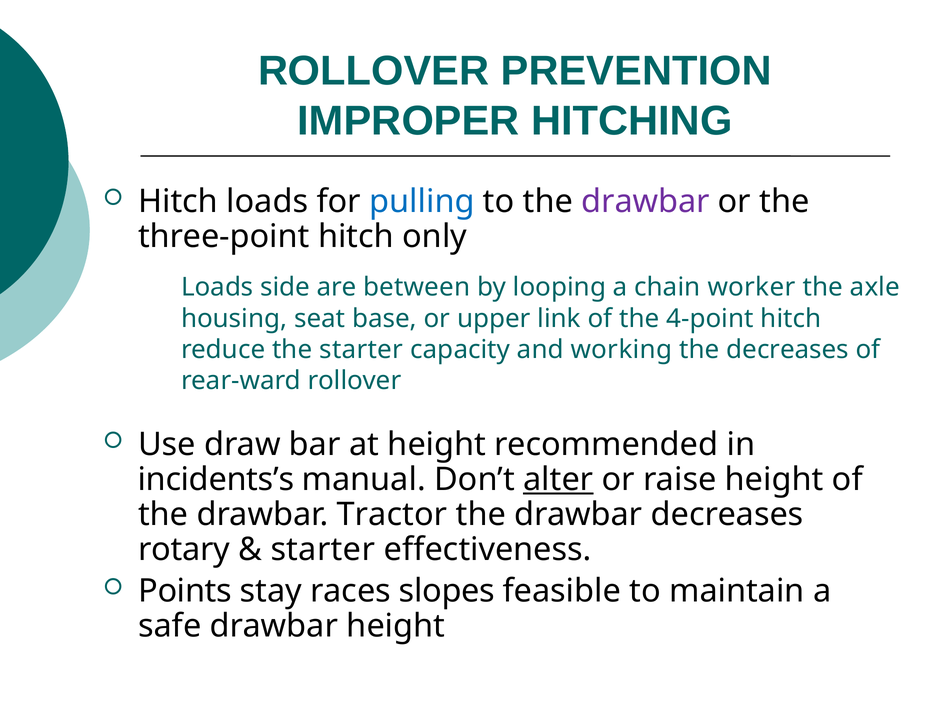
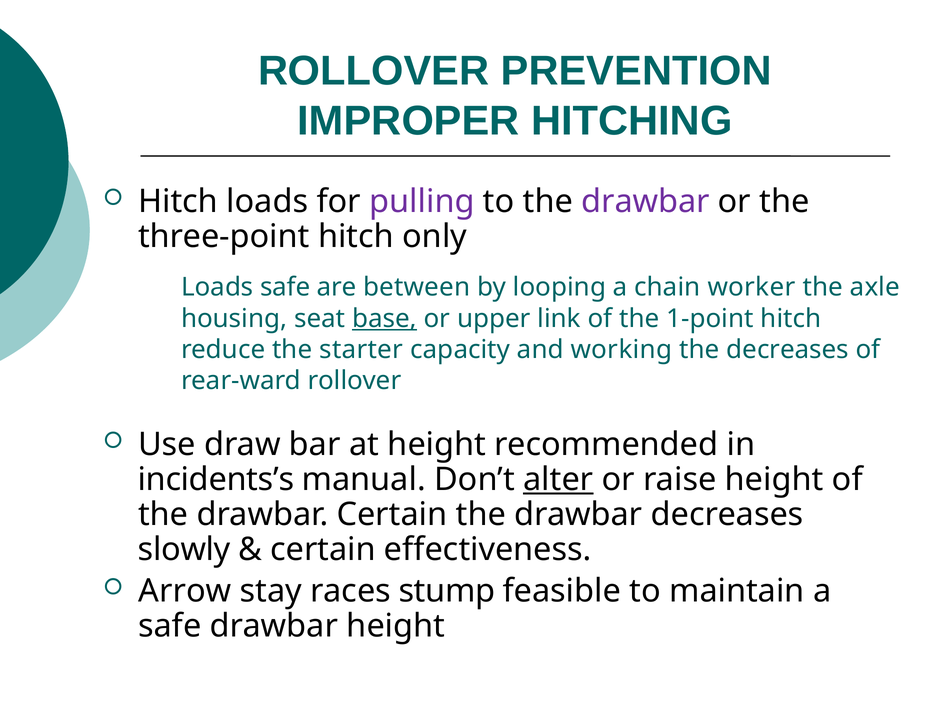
pulling colour: blue -> purple (422, 202)
Loads side: side -> safe (285, 288)
base underline: none -> present (385, 319)
4-point: 4-point -> 1-point (710, 319)
drawbar Tractor: Tractor -> Certain (392, 515)
rotary: rotary -> slowly (184, 550)
starter: starter -> certain (323, 550)
Points: Points -> Arrow (185, 592)
slopes: slopes -> stump (447, 592)
